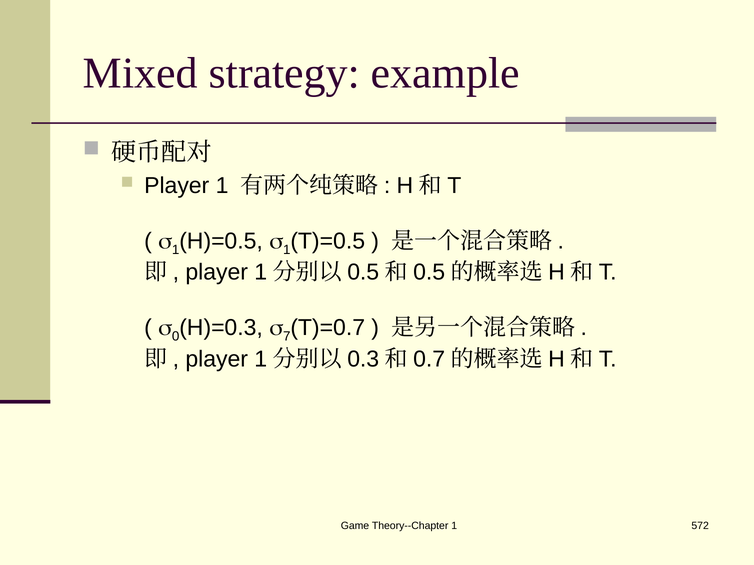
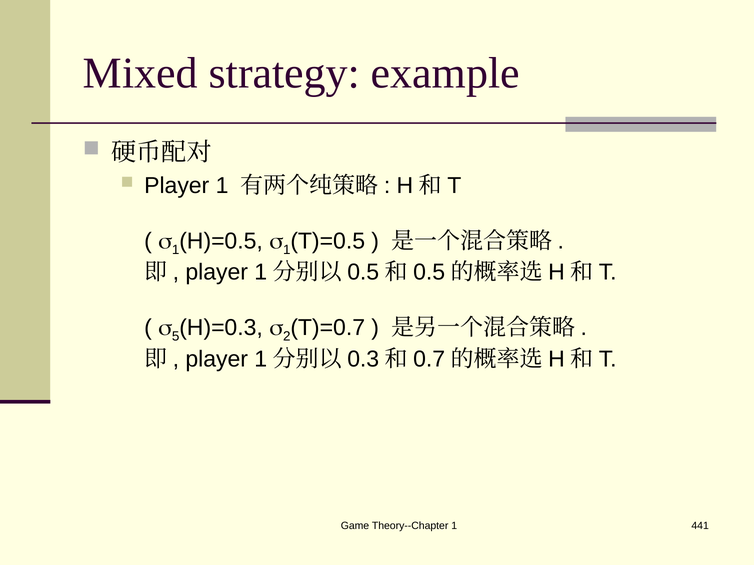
0: 0 -> 5 (176, 337)
7: 7 -> 2 (287, 337)
572: 572 -> 441 (700, 526)
